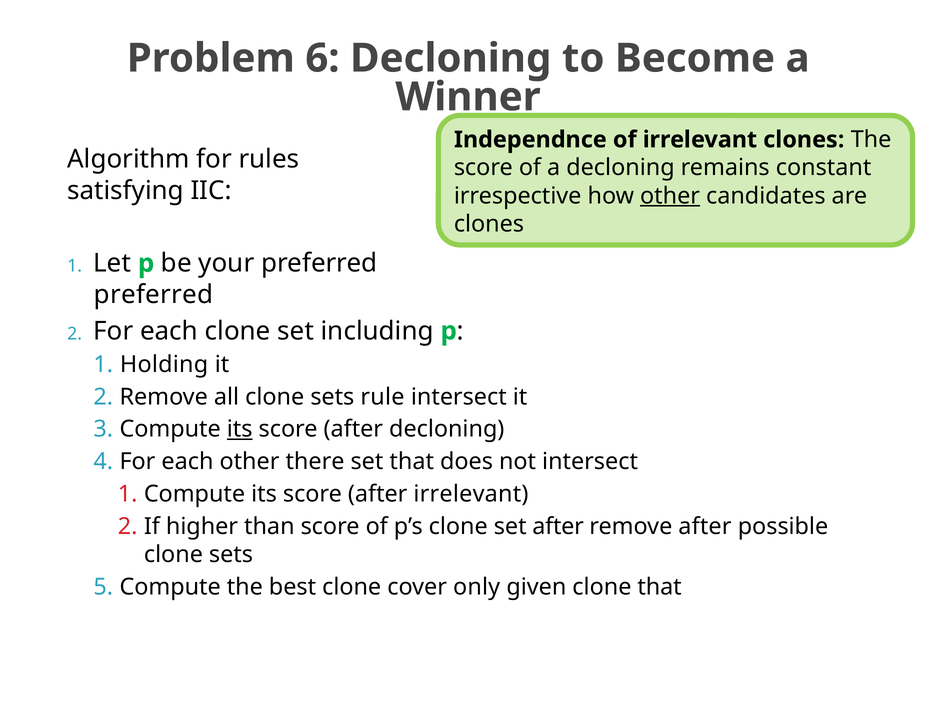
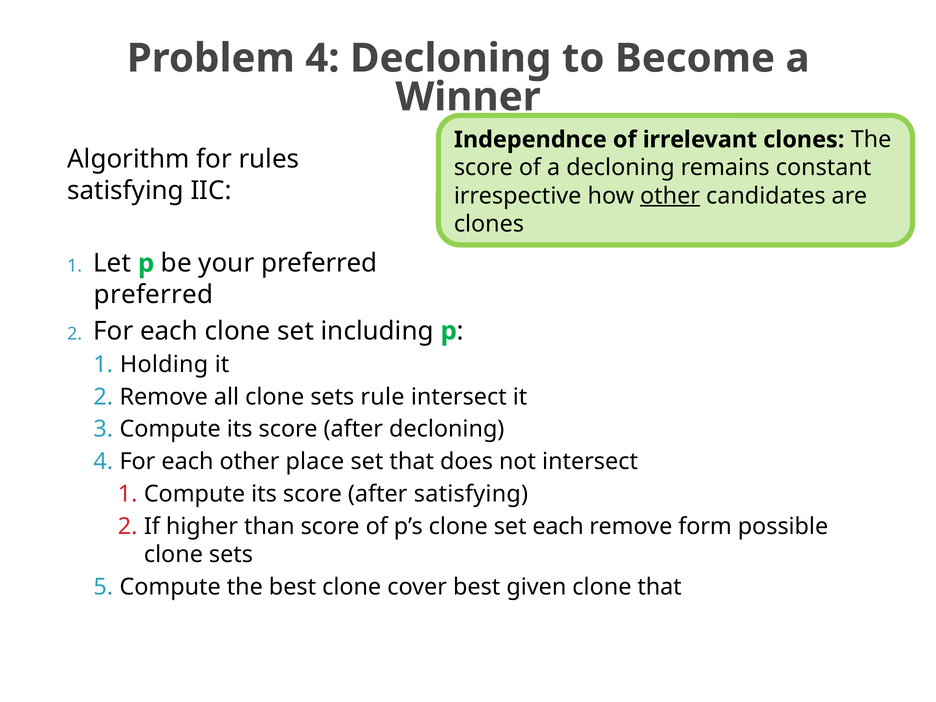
Problem 6: 6 -> 4 (322, 58)
its underline: present -> none (240, 429)
there: there -> place (315, 461)
after irrelevant: irrelevant -> satisfying (471, 494)
set after: after -> each (558, 527)
remove after: after -> form (705, 527)
cover only: only -> best (477, 587)
